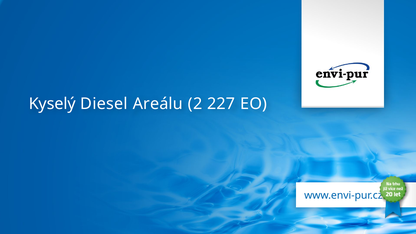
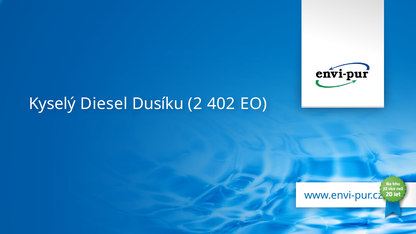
Areálu: Areálu -> Dusíku (158, 104)
227: 227 -> 402 (221, 104)
